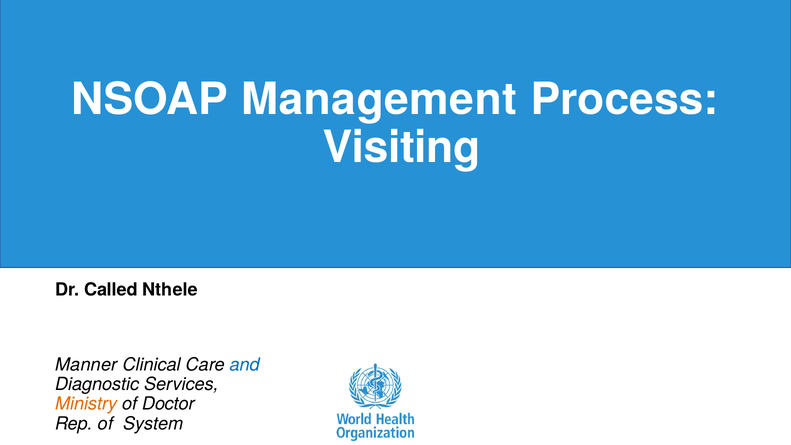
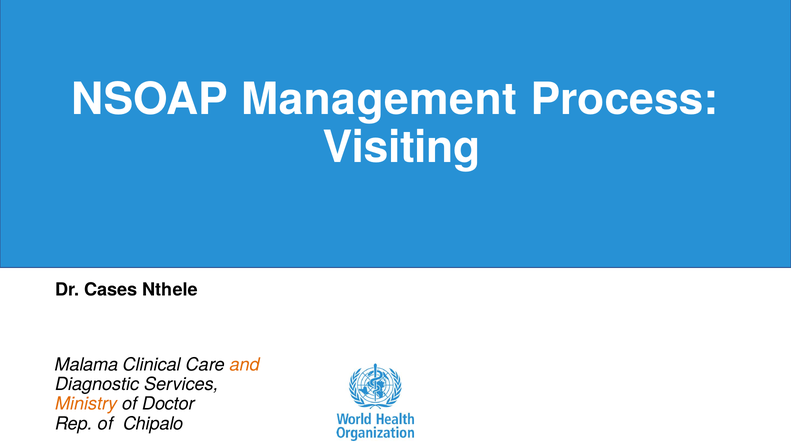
Called: Called -> Cases (111, 290)
Manner: Manner -> Malama (86, 365)
and colour: blue -> orange (245, 365)
System: System -> Chipalo (153, 424)
